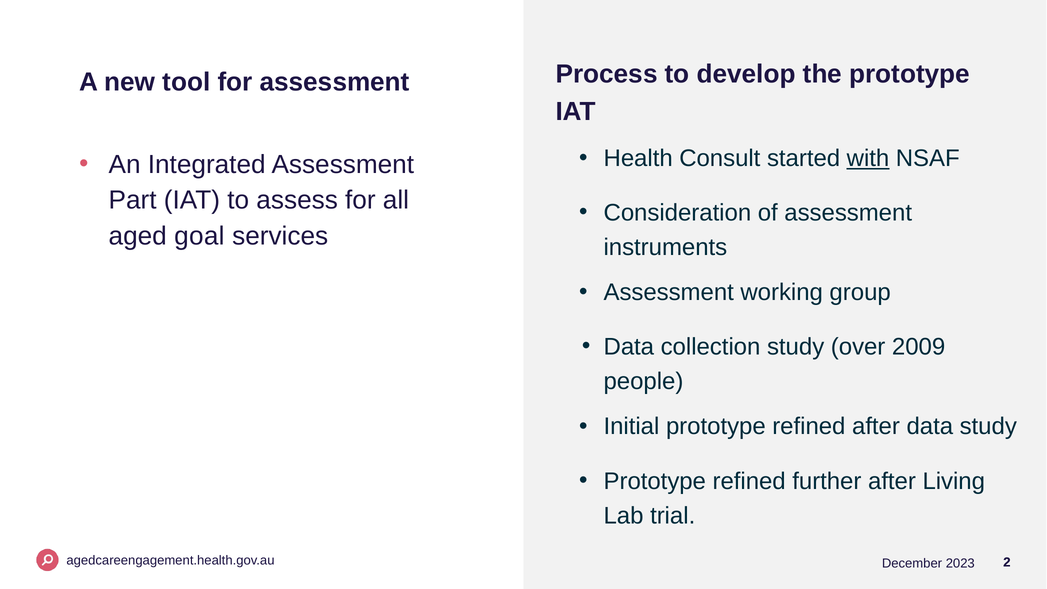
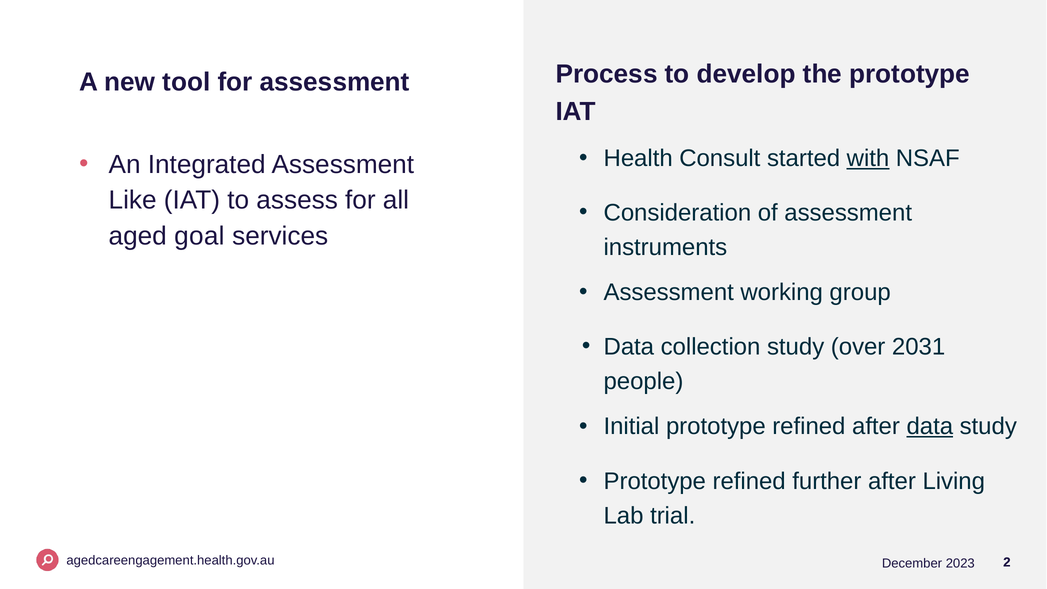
Part: Part -> Like (133, 200)
2009: 2009 -> 2031 (919, 347)
data underline: none -> present (930, 427)
